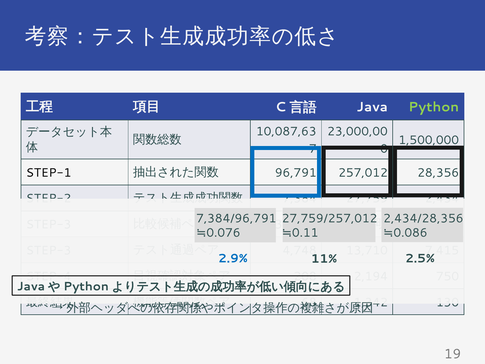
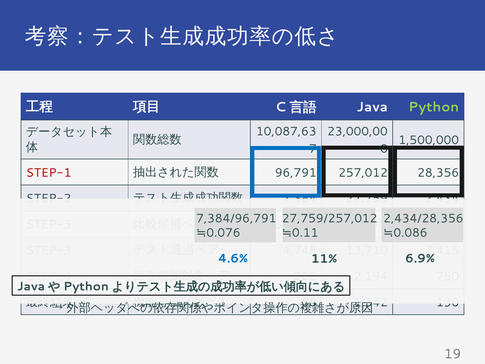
STEP-1 colour: black -> red (49, 173)
2.9%: 2.9% -> 4.6% (233, 258)
2.5%: 2.5% -> 6.9% (420, 258)
